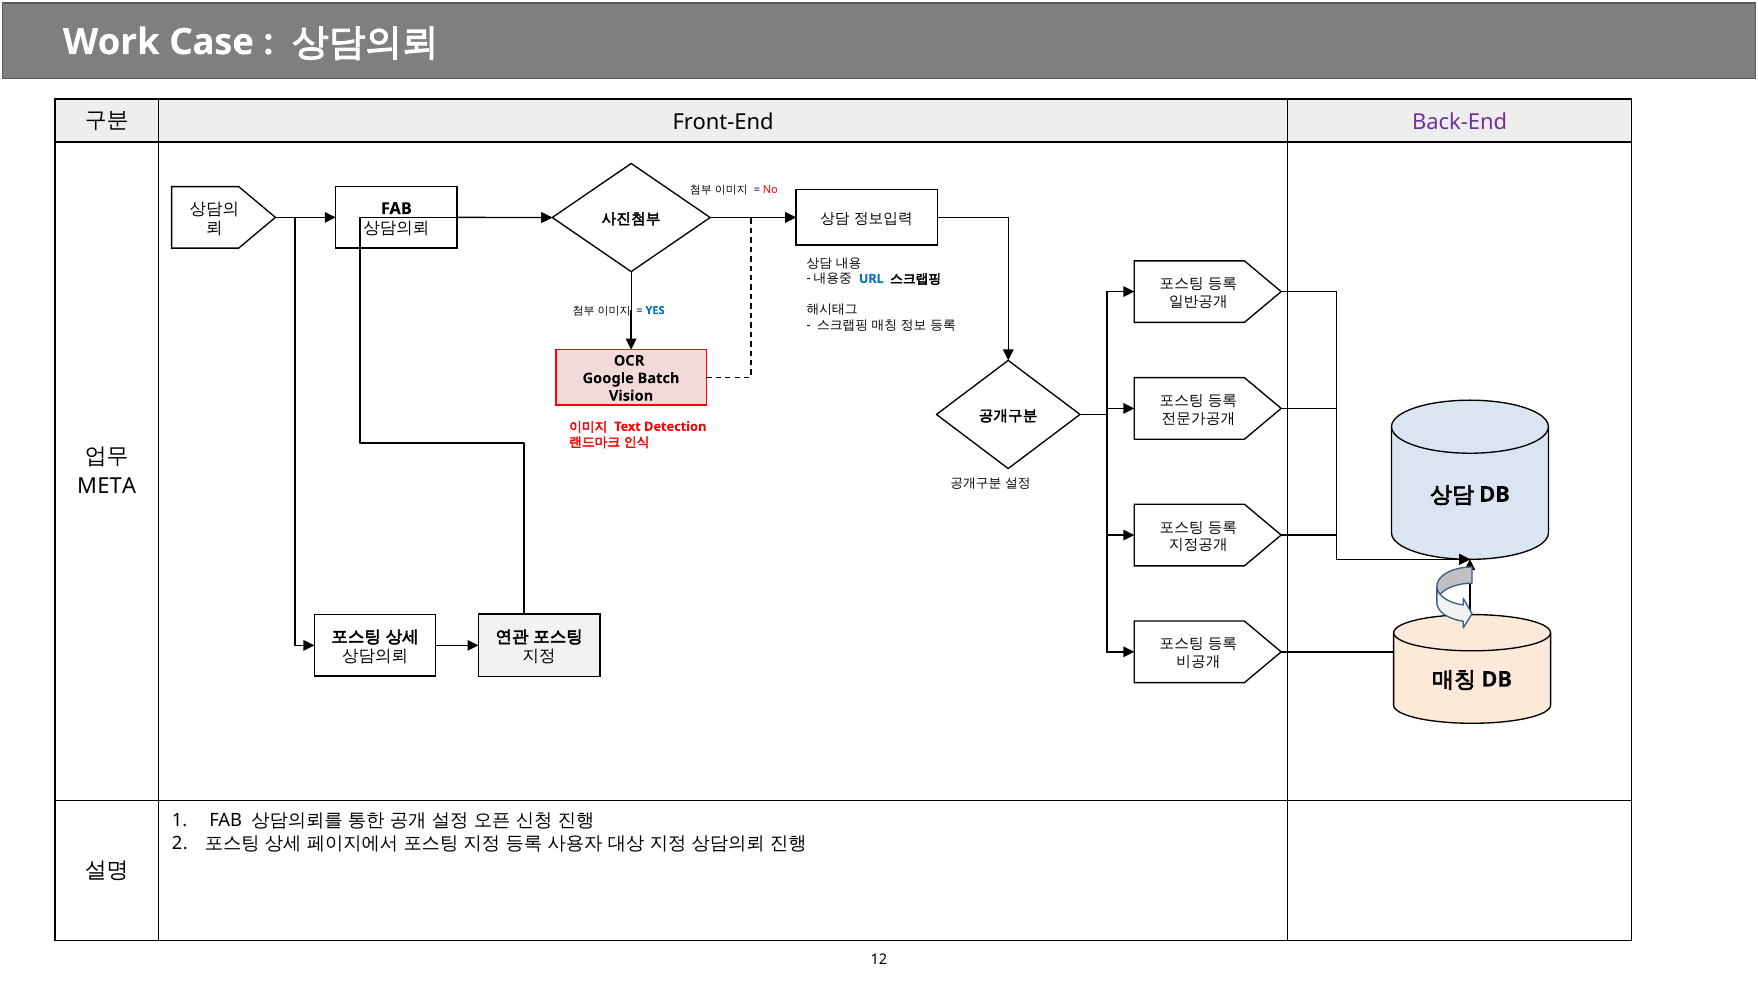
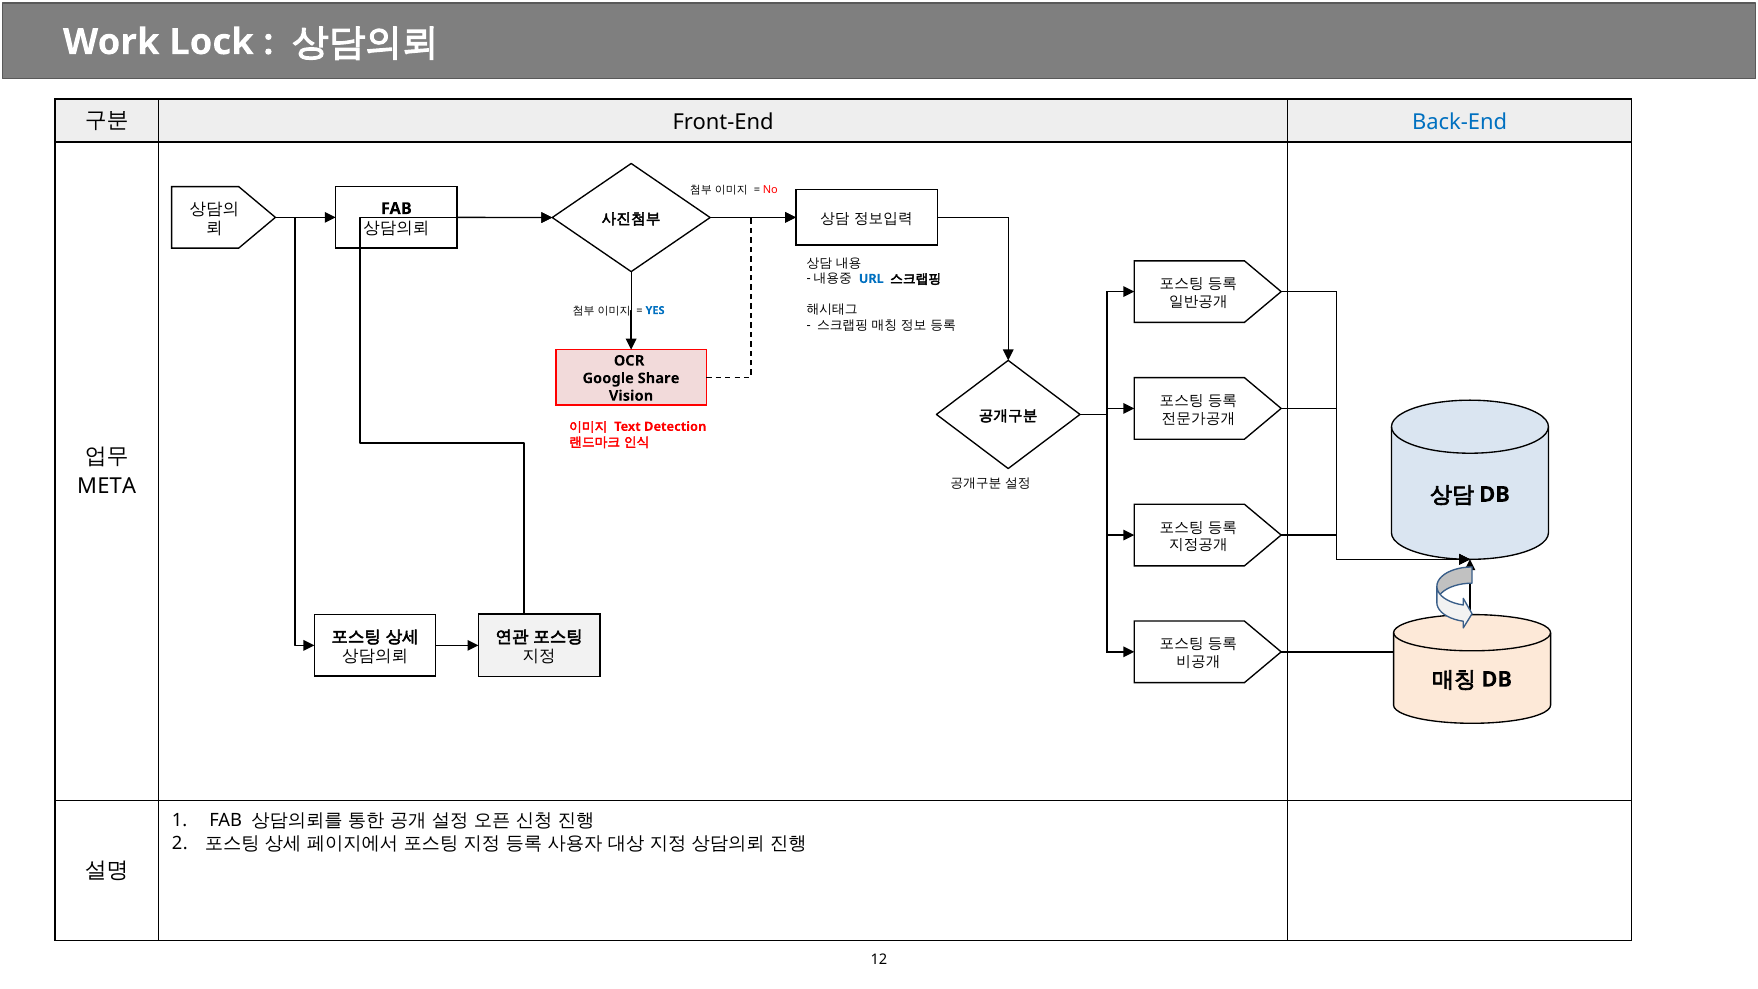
Case: Case -> Lock (212, 42)
Back-End colour: purple -> blue (1460, 122)
Batch: Batch -> Share (659, 378)
